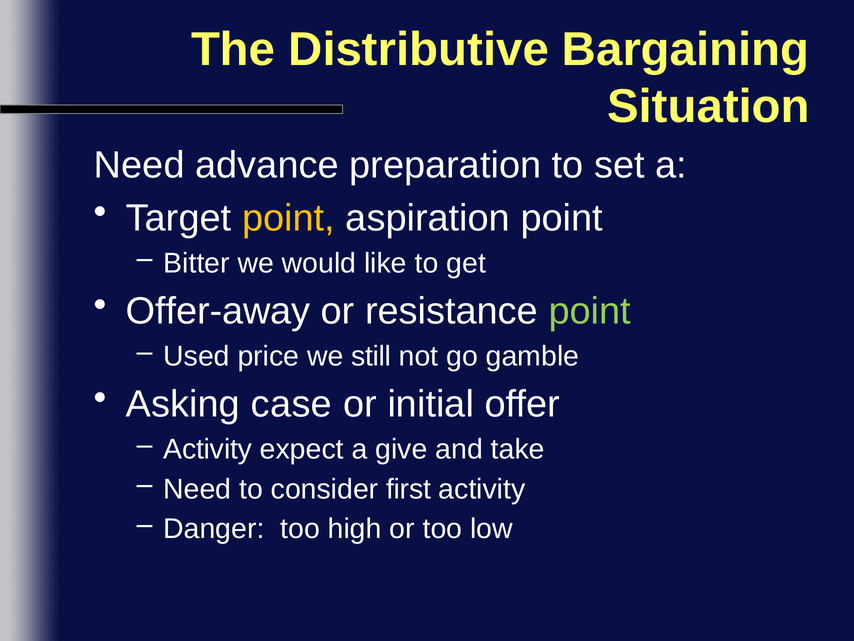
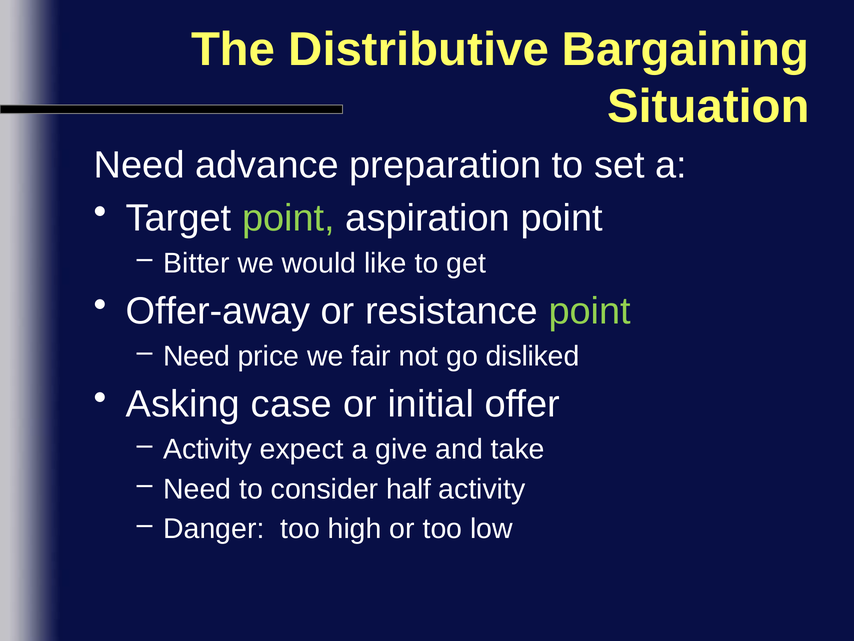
point colour: yellow -> light green (288, 218)
Used: Used -> Need (197, 356)
still: still -> fair (371, 356)
gamble: gamble -> disliked (533, 356)
first: first -> half (409, 489)
